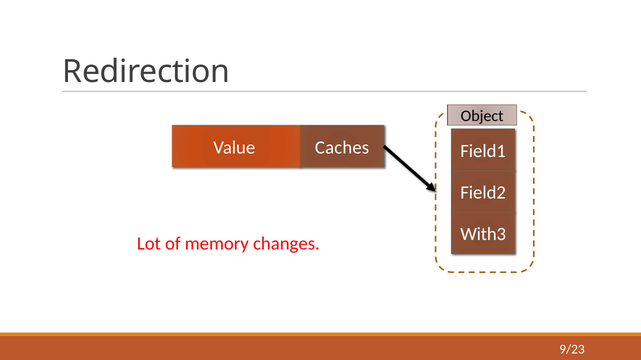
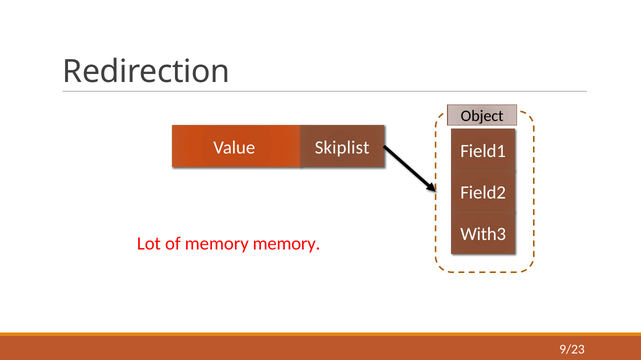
Caches: Caches -> Skiplist (342, 148)
memory changes: changes -> memory (287, 244)
